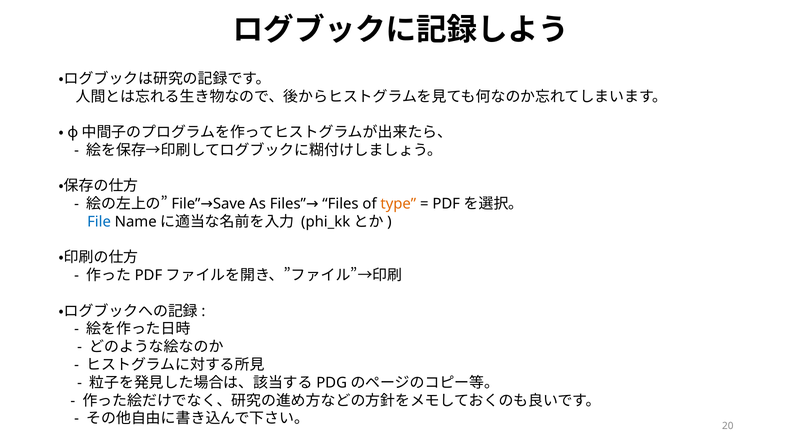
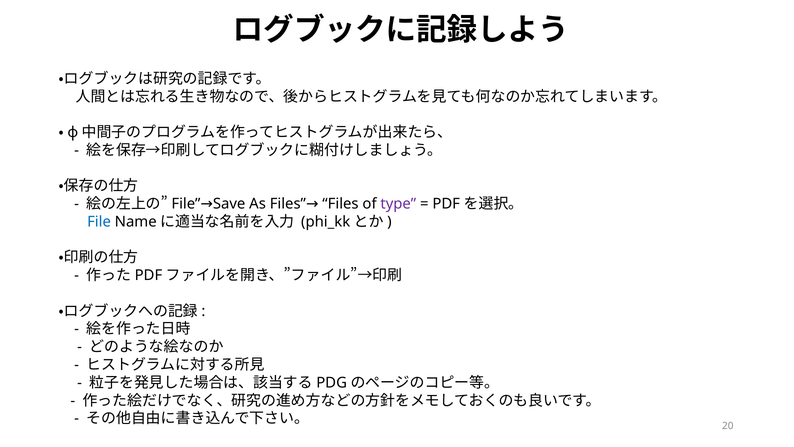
type colour: orange -> purple (398, 204)
